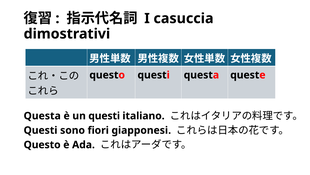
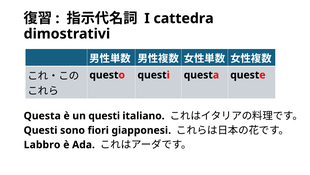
casuccia: casuccia -> cattedra (184, 18)
Questo: Questo -> Labbro (42, 144)
